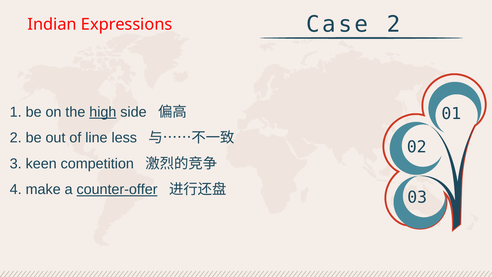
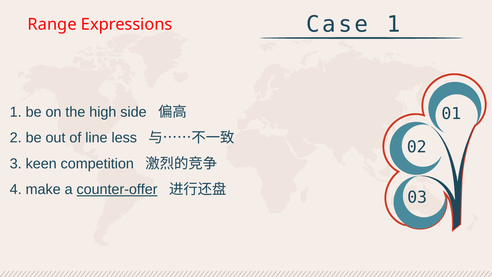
Case 2: 2 -> 1 (394, 24)
Indian: Indian -> Range (52, 24)
high underline: present -> none (103, 112)
